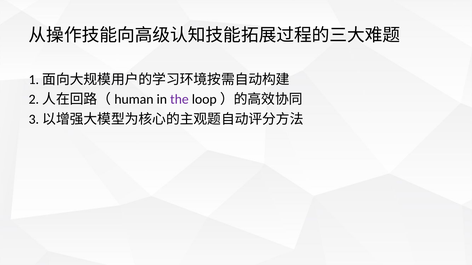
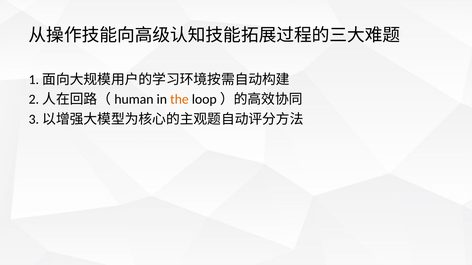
the colour: purple -> orange (179, 100)
